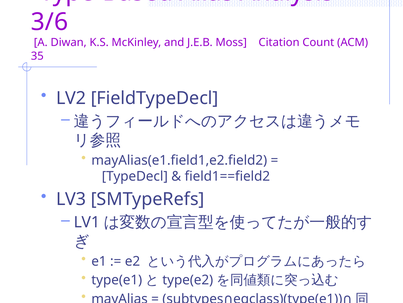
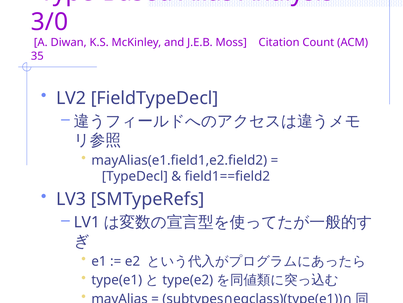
3/6: 3/6 -> 3/0 (50, 22)
